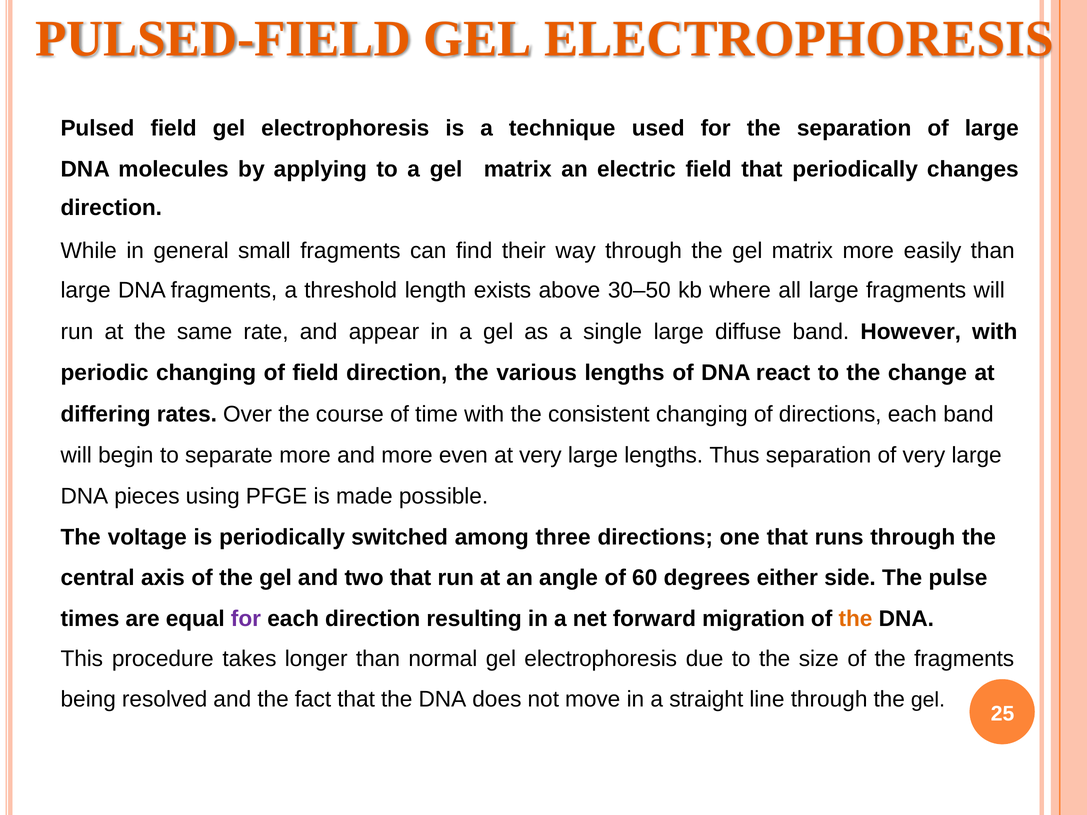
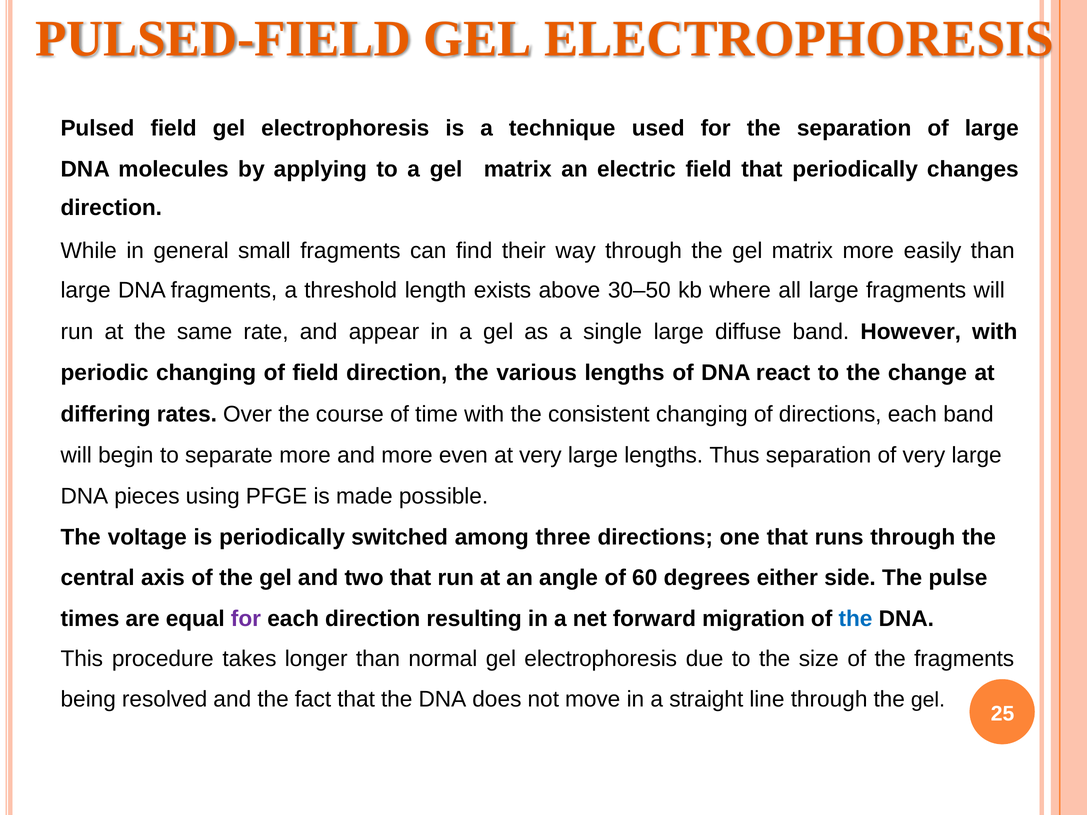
the colour: orange -> blue (855, 619)
